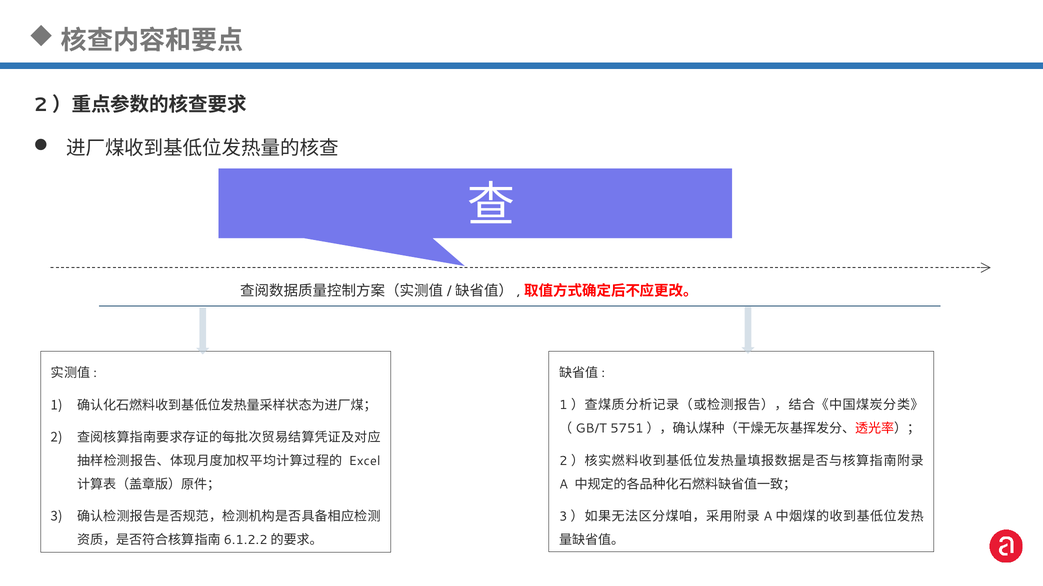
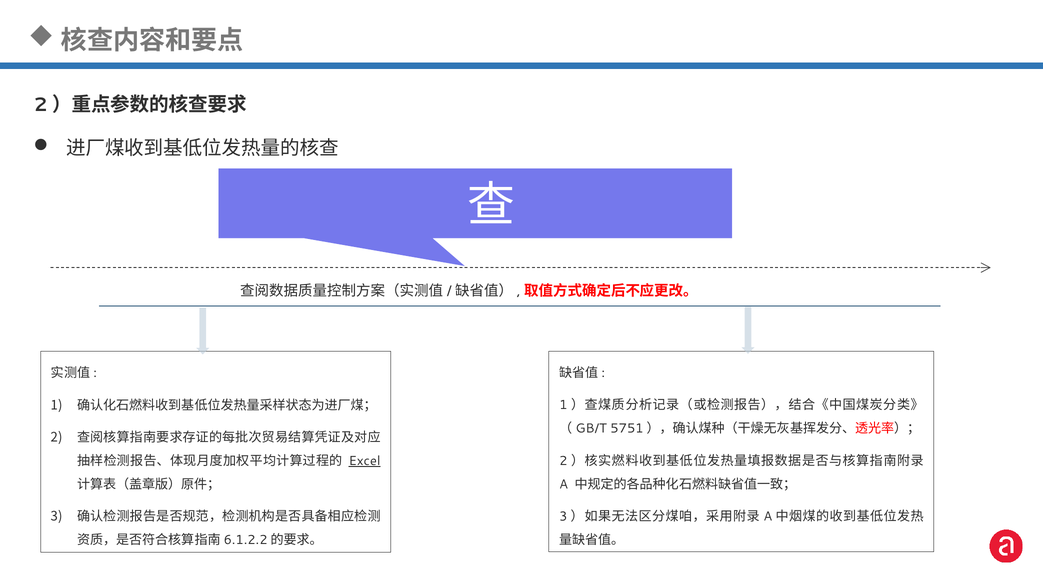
Excel underline: none -> present (365, 461)
